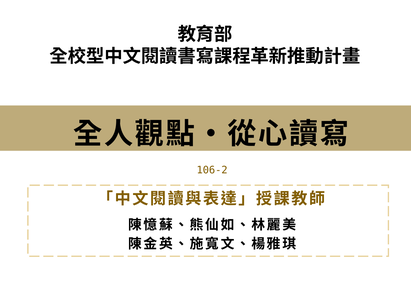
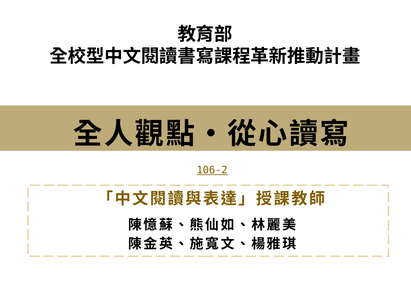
106-2 underline: none -> present (212, 170)
